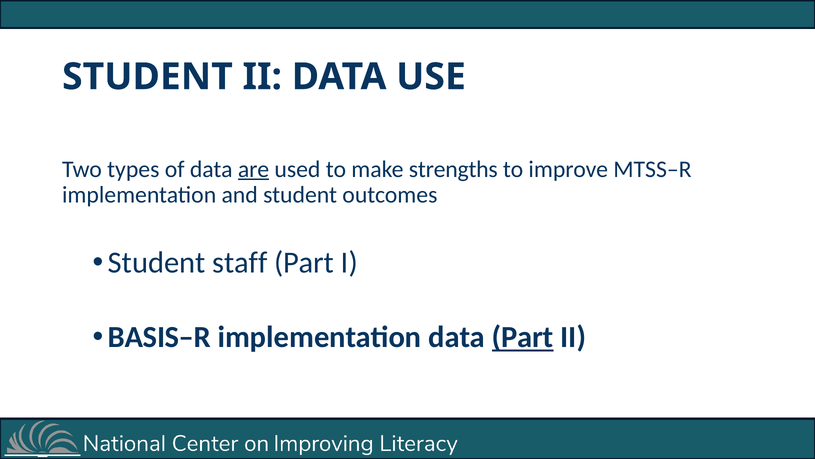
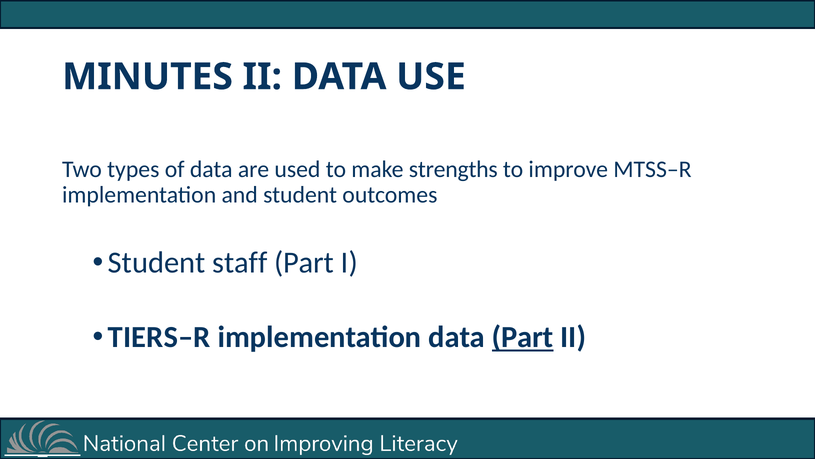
STUDENT: STUDENT -> MINUTES (147, 77)
are underline: present -> none (254, 169)
BASIS–R: BASIS–R -> TIERS–R (159, 337)
